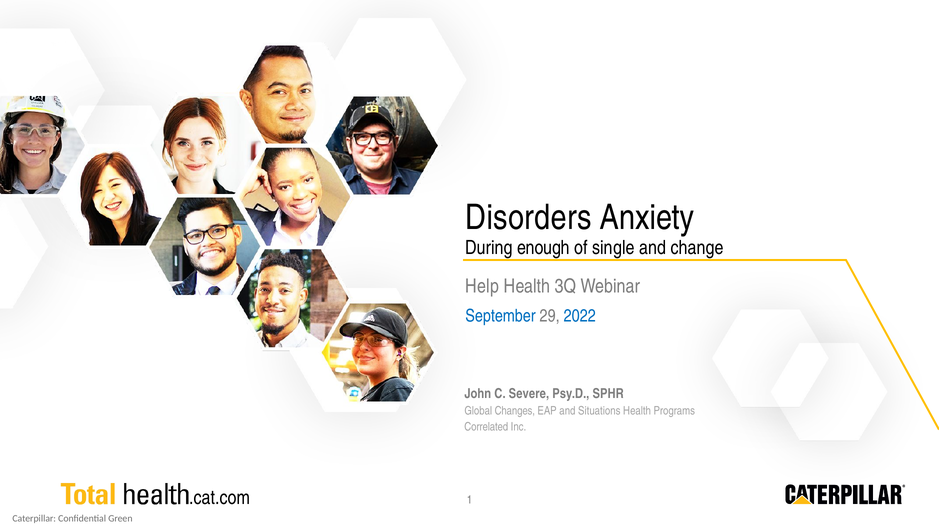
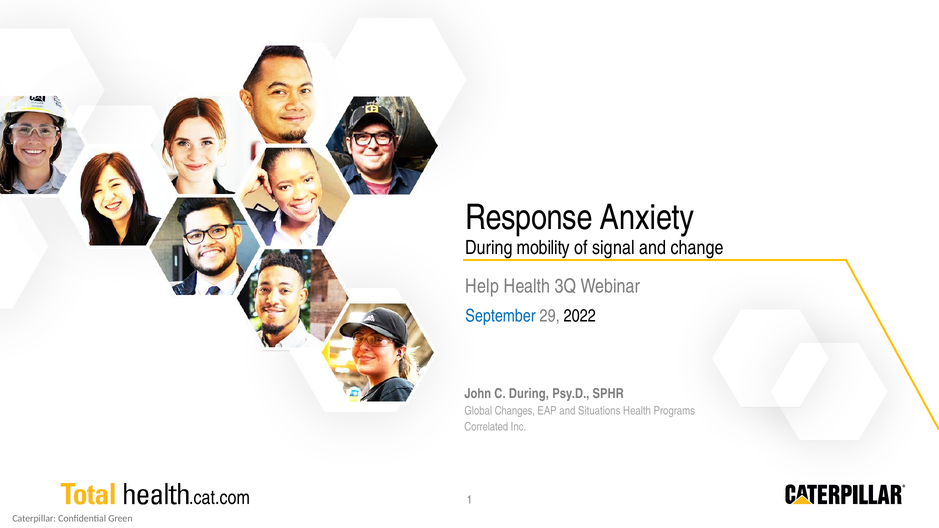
Disorders: Disorders -> Response (529, 218)
enough: enough -> mobility (543, 248)
single: single -> signal (613, 248)
2022 colour: blue -> black (580, 316)
C Severe: Severe -> During (529, 394)
